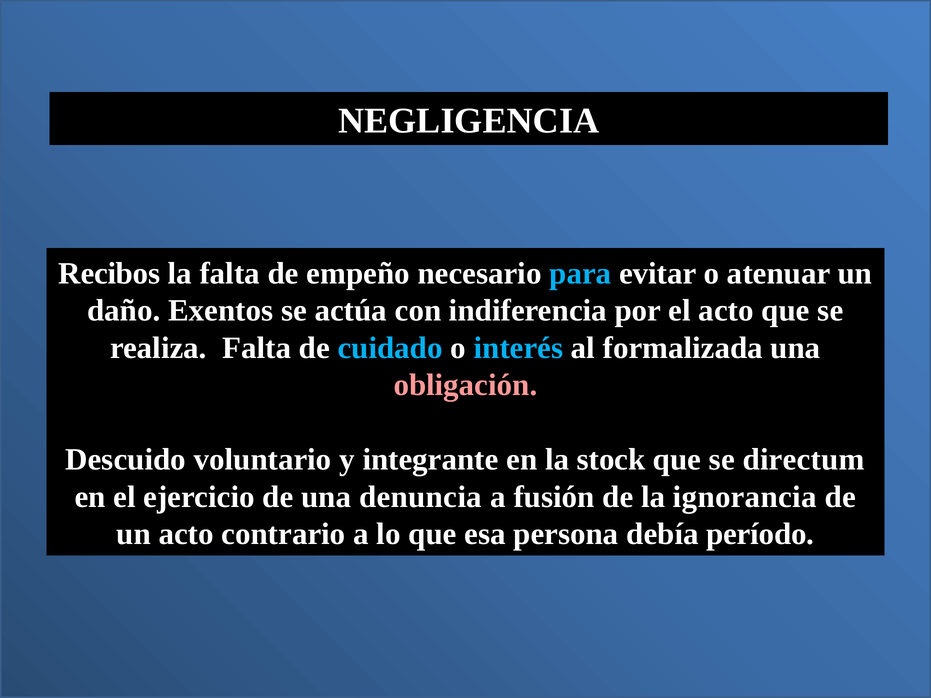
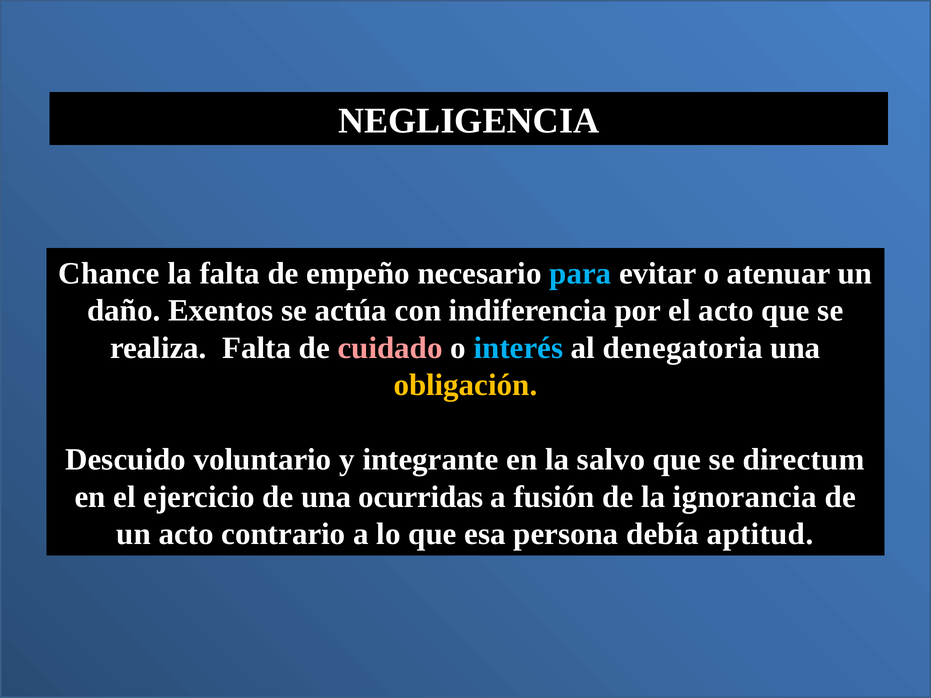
Recibos: Recibos -> Chance (109, 274)
cuidado colour: light blue -> pink (390, 348)
formalizada: formalizada -> denegatoria (683, 348)
obligación colour: pink -> yellow (465, 385)
stock: stock -> salvo (611, 460)
denuncia: denuncia -> ocurridas (421, 497)
período: período -> aptitud (760, 534)
